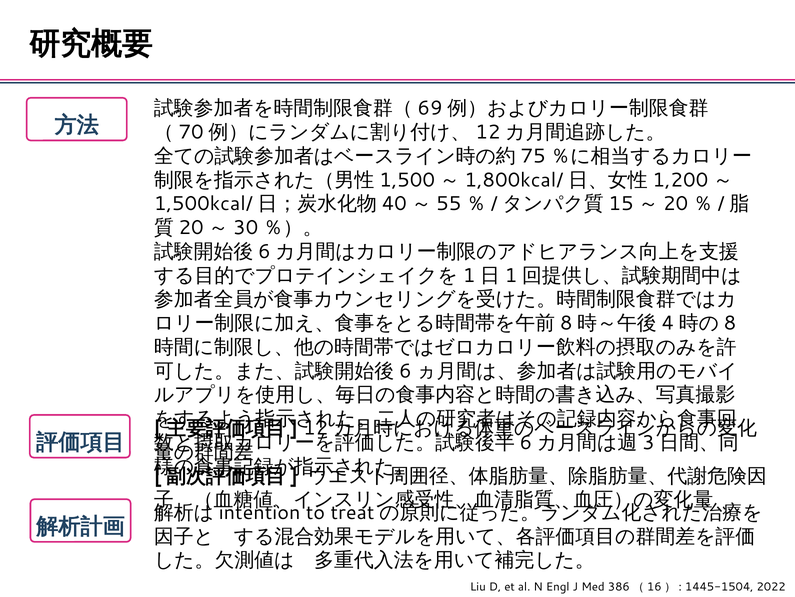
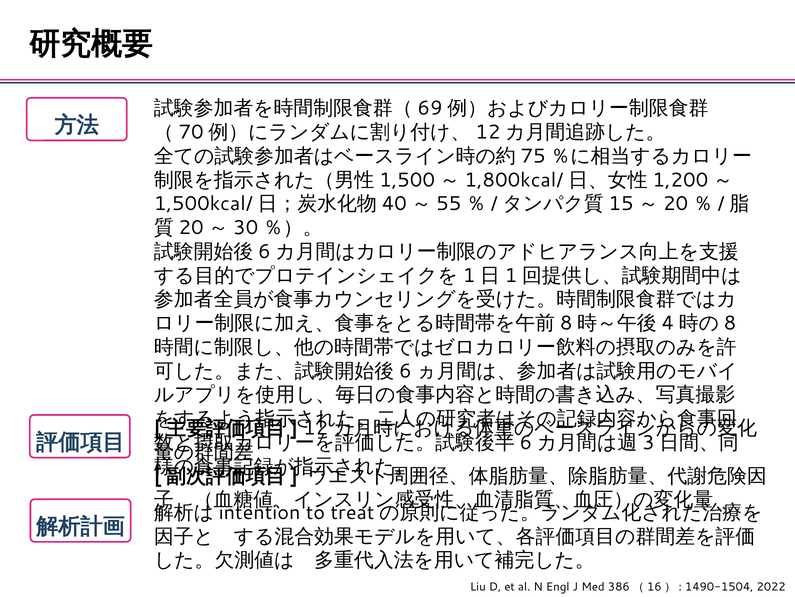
1445-1504: 1445-1504 -> 1490-1504 (719, 586)
